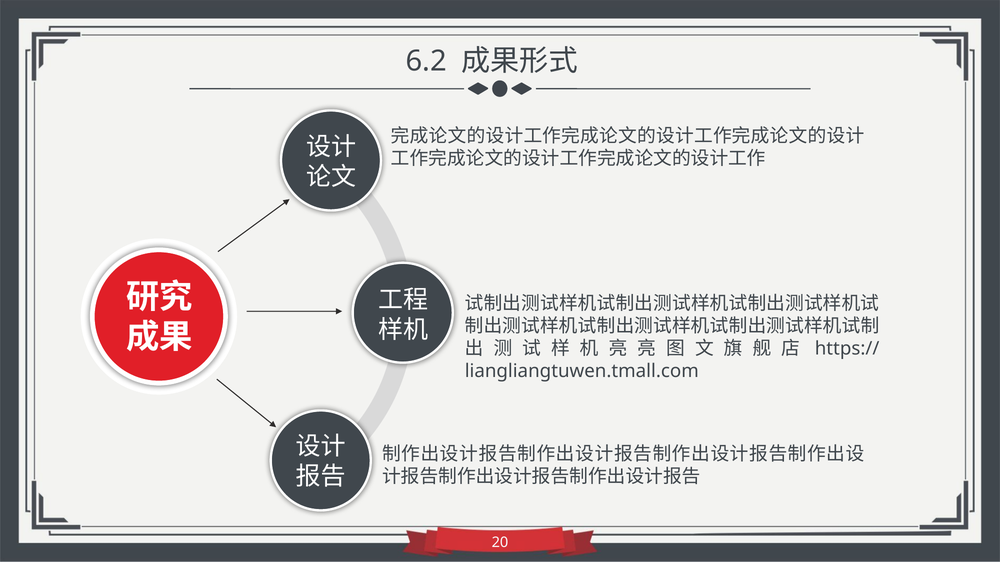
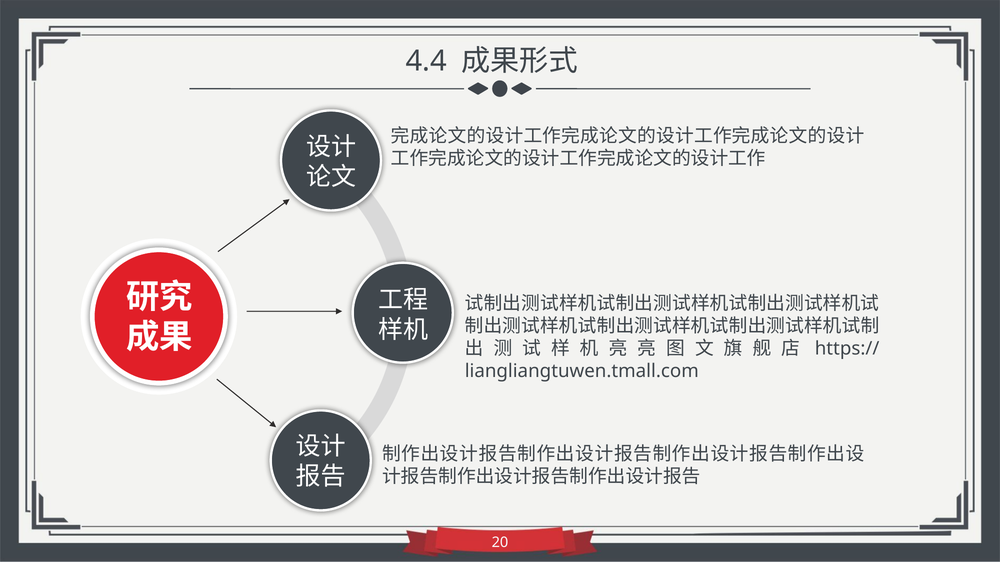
6.2: 6.2 -> 4.4 (426, 61)
